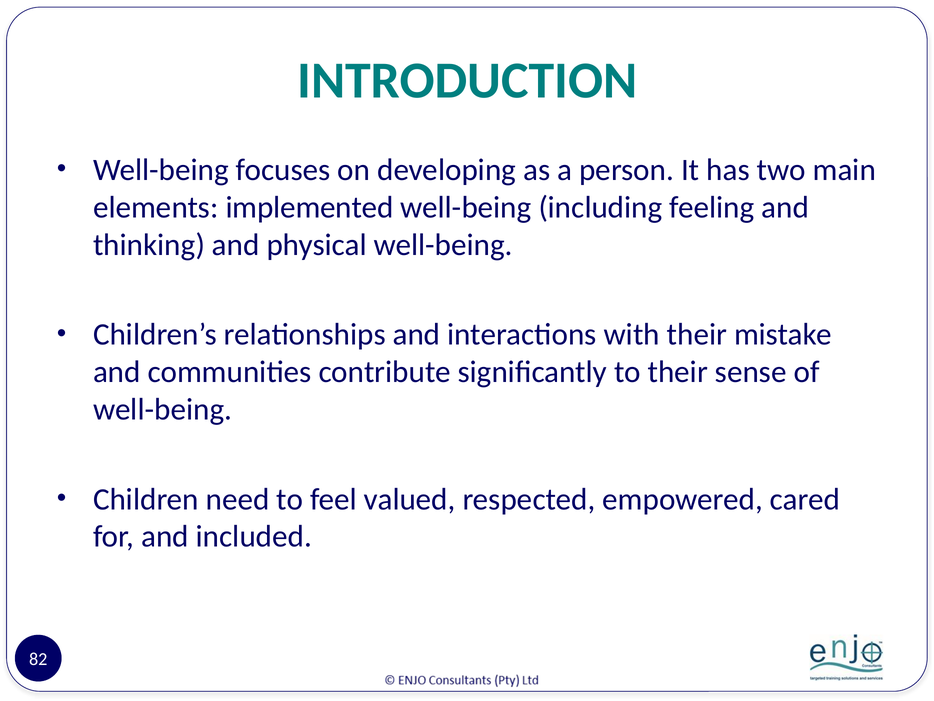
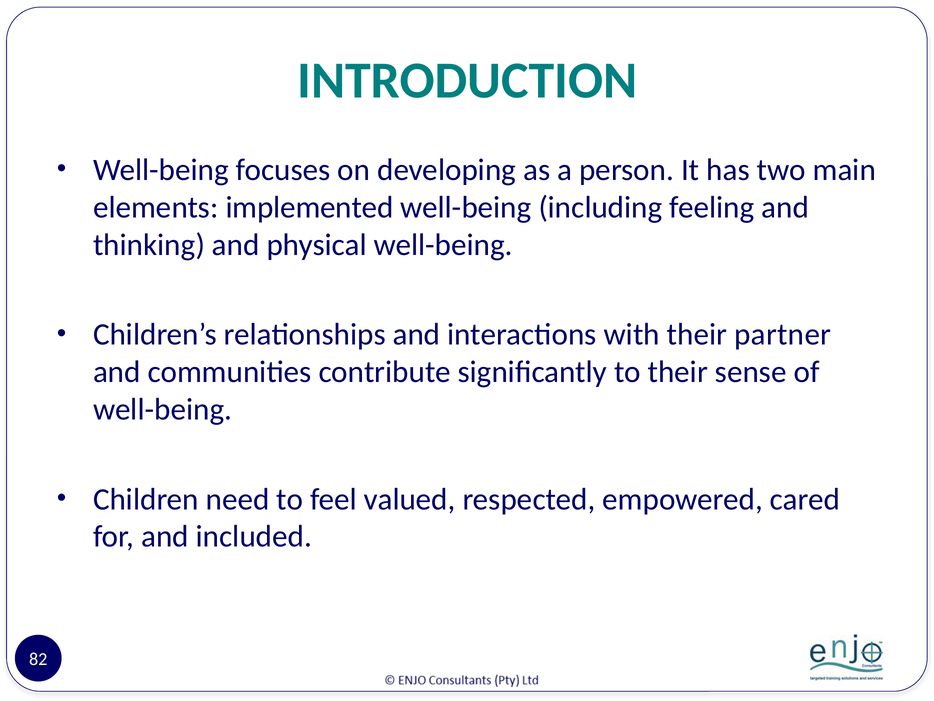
mistake: mistake -> partner (783, 334)
